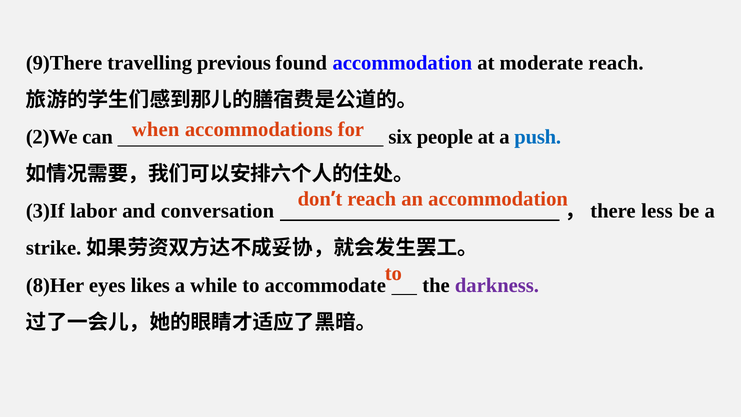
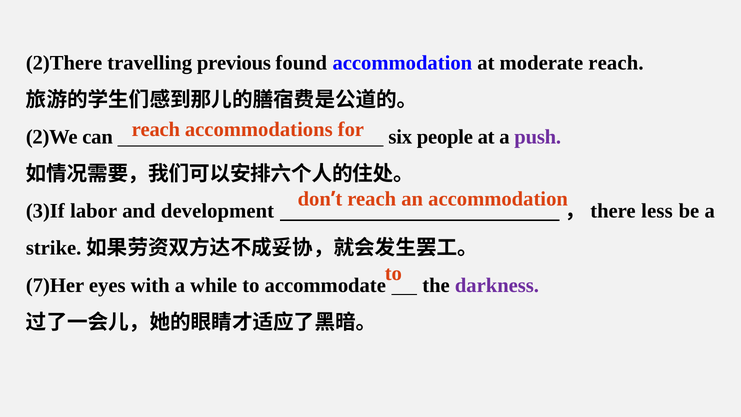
9)There: 9)There -> 2)There (64, 63)
when: when -> reach (156, 129)
push colour: blue -> purple (538, 137)
conversation: conversation -> development (218, 211)
8)Her: 8)Her -> 7)Her (55, 285)
likes: likes -> with (150, 285)
